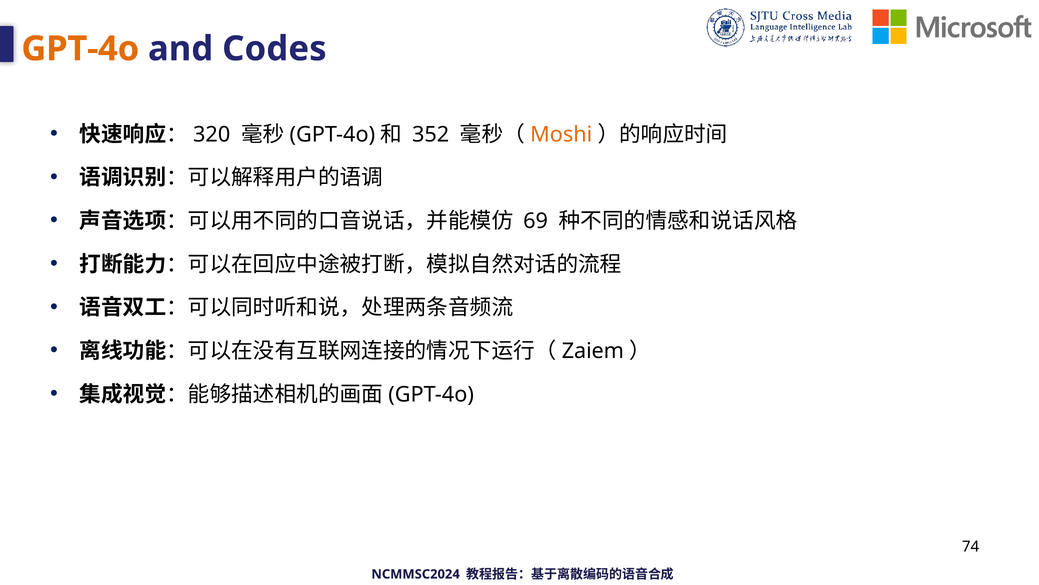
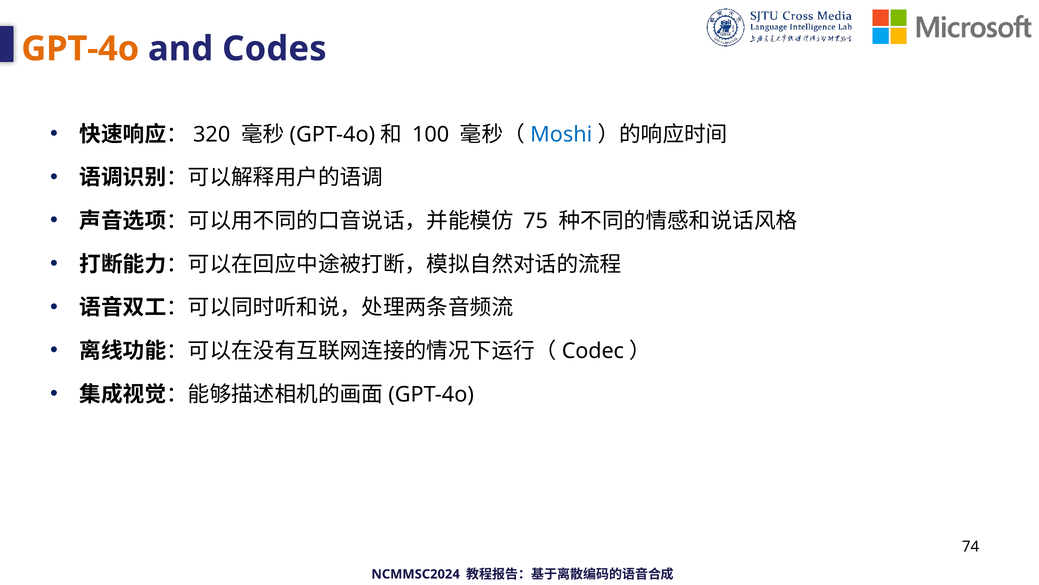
352: 352 -> 100 (431, 134)
Moshi colour: orange -> blue (561, 134)
69: 69 -> 75 (536, 221)
Zaiem: Zaiem -> Codec (593, 351)
